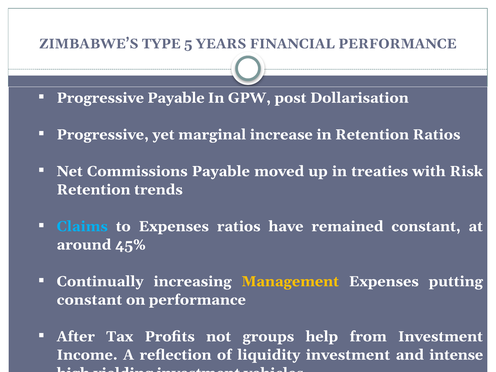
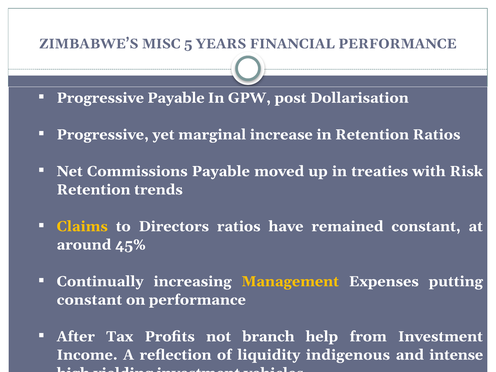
TYPE: TYPE -> MISC (161, 44)
Claims colour: light blue -> yellow (82, 226)
to Expenses: Expenses -> Directors (174, 226)
groups: groups -> branch (268, 337)
liquidity investment: investment -> indigenous (348, 355)
